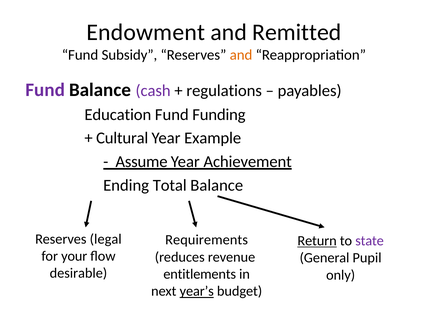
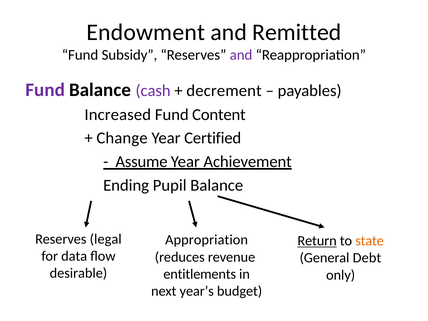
and colour: orange -> purple (241, 55)
regulations: regulations -> decrement (224, 91)
Education: Education -> Increased (118, 115)
Funding: Funding -> Content (219, 115)
Cultural: Cultural -> Change (122, 138)
Example: Example -> Certified (213, 138)
Total: Total -> Pupil (170, 185)
Requirements: Requirements -> Appropriation (207, 240)
state colour: purple -> orange (370, 241)
your: your -> data (74, 256)
Pupil: Pupil -> Debt (367, 258)
year’s underline: present -> none (197, 291)
